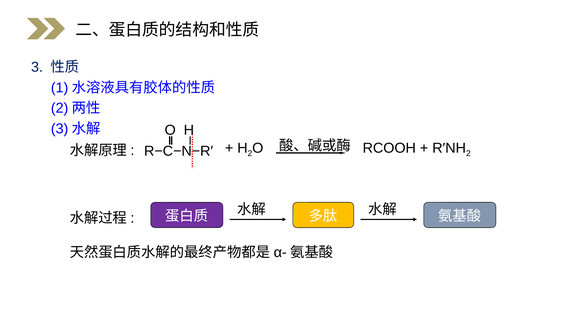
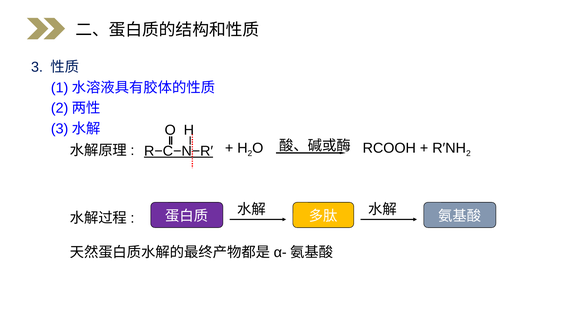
R−C−N−R′ underline: none -> present (179, 151)
